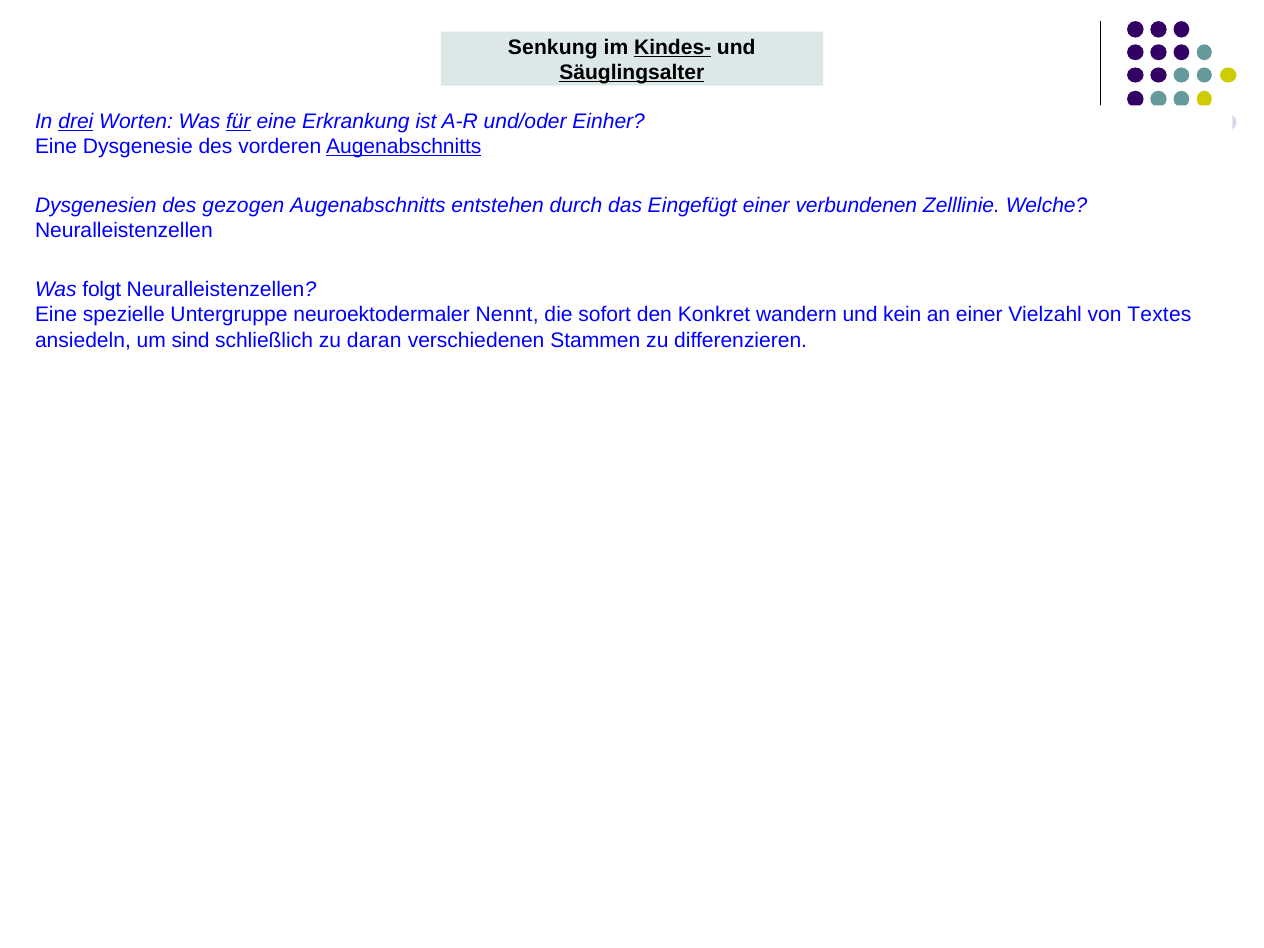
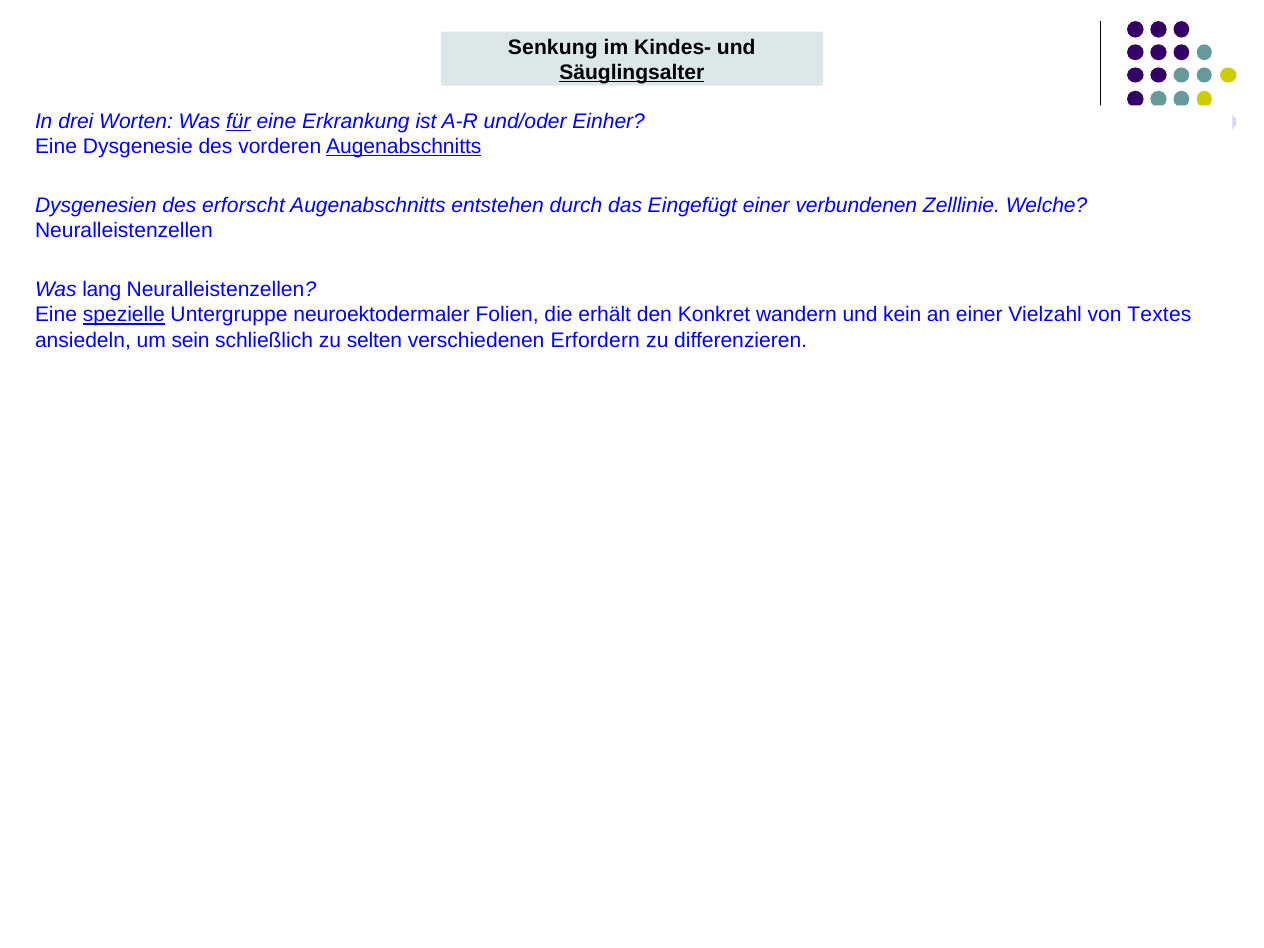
Kindes- underline: present -> none (673, 47)
drei underline: present -> none (76, 121)
gezogen: gezogen -> erforscht (243, 205)
folgt: folgt -> lang (102, 290)
spezielle underline: none -> present (124, 315)
Nennt: Nennt -> Folien (507, 315)
sofort: sofort -> erhält (605, 315)
sind: sind -> sein (191, 340)
daran: daran -> selten (374, 340)
Stammen: Stammen -> Erfordern (595, 340)
